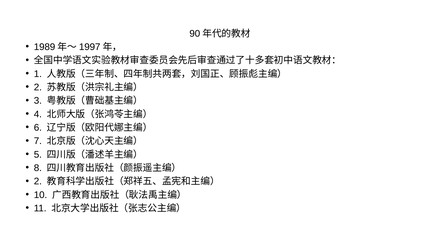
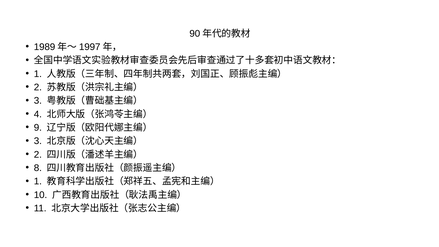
6: 6 -> 9 (38, 128)
7: 7 -> 3 (38, 141)
5: 5 -> 2 (38, 155)
2: 2 -> 1 (38, 181)
